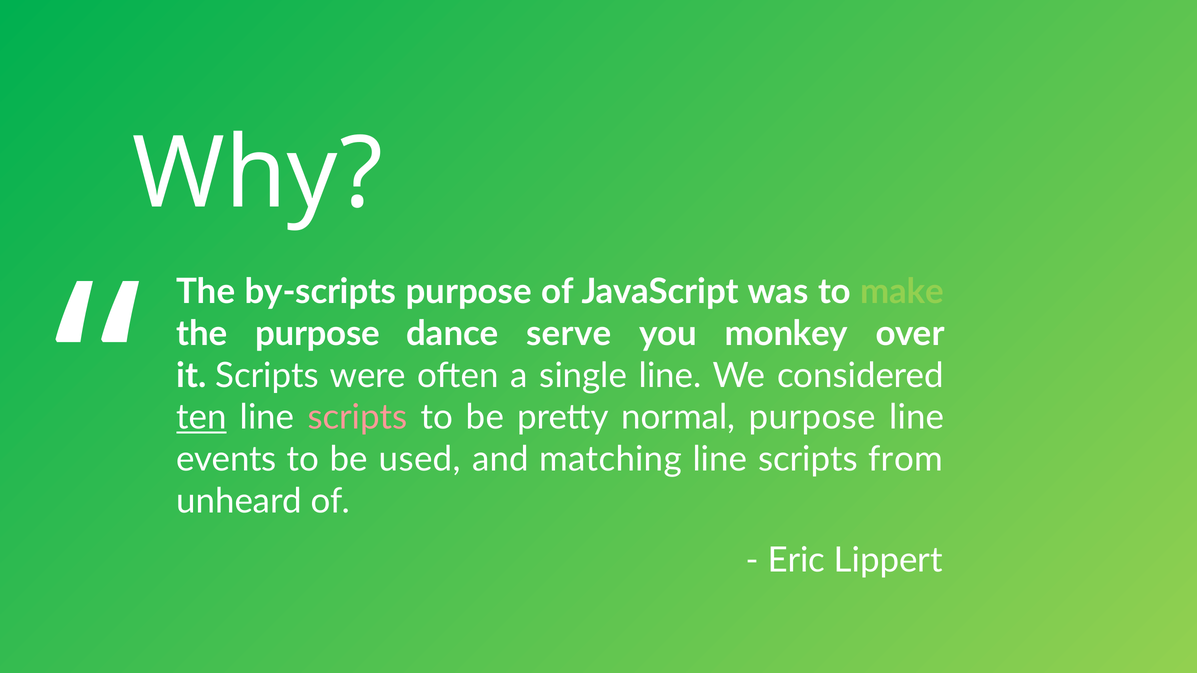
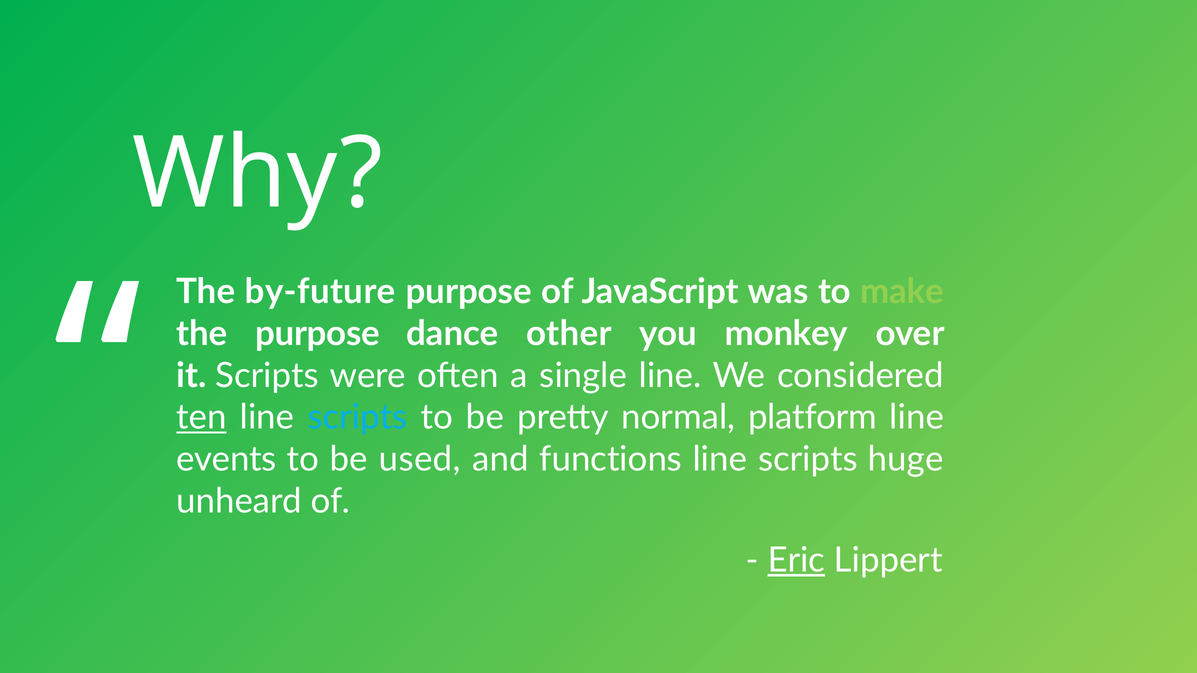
by-scripts: by-scripts -> by-future (320, 292)
serve: serve -> other (569, 334)
scripts colour: pink -> light blue (357, 418)
normal purpose: purpose -> platform (813, 418)
matching: matching -> functions (611, 460)
from: from -> huge (906, 460)
Eric underline: none -> present (796, 560)
